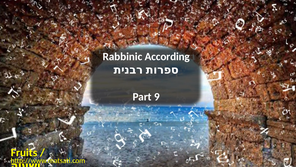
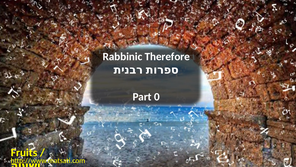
According: According -> Therefore (167, 57)
9: 9 -> 0 (157, 96)
